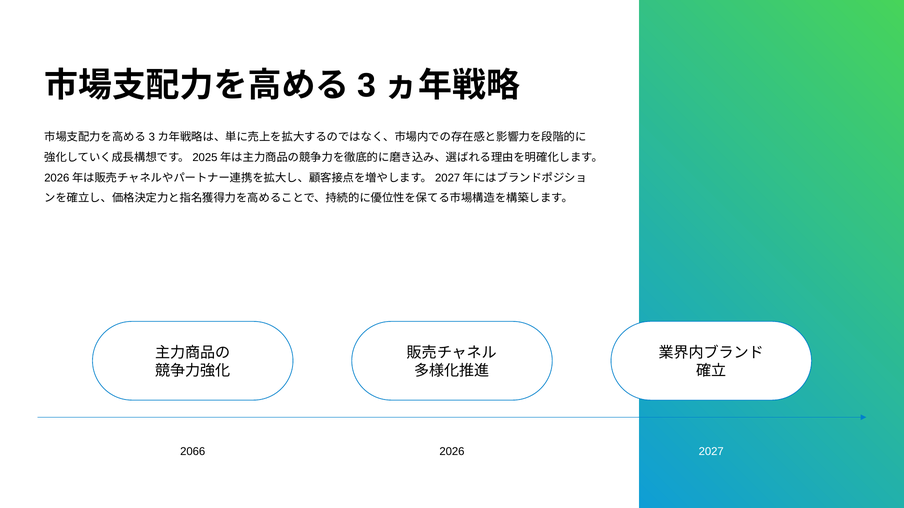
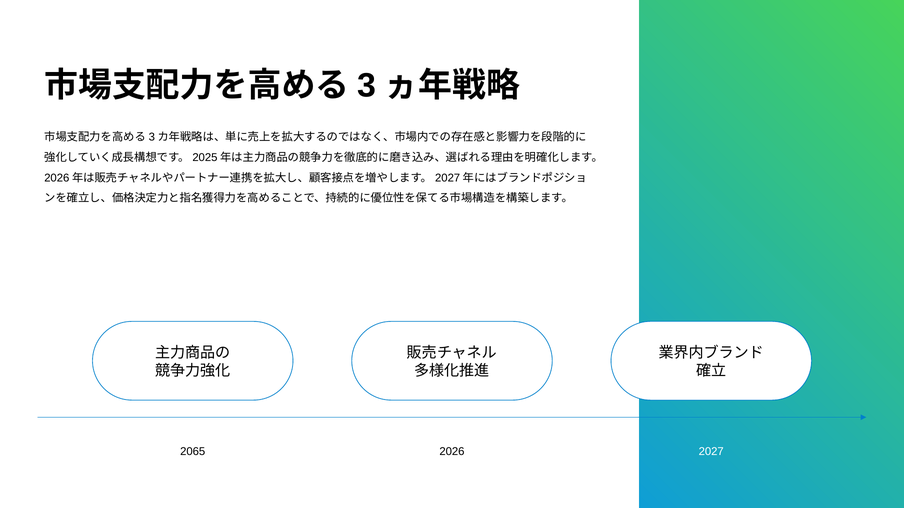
2066: 2066 -> 2065 (193, 452)
